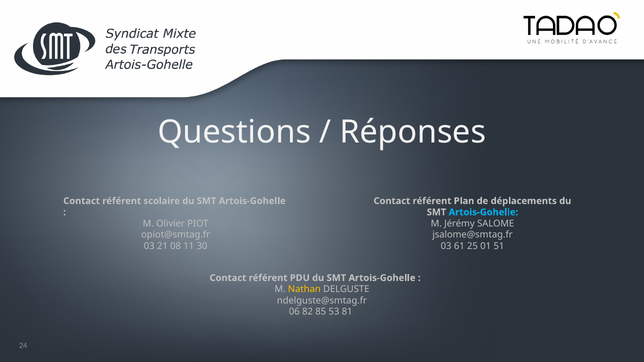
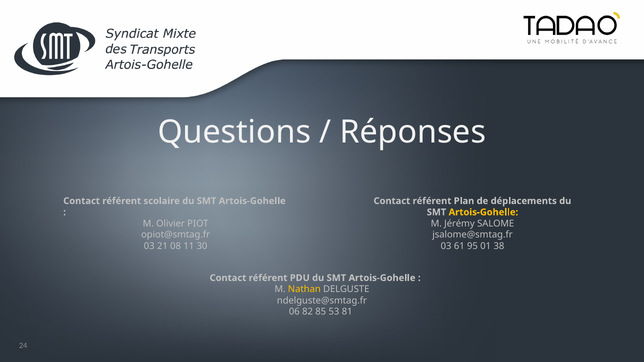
Artois-Gohelle colour: light blue -> yellow (483, 212)
25: 25 -> 95 (472, 246)
51: 51 -> 38 (499, 246)
